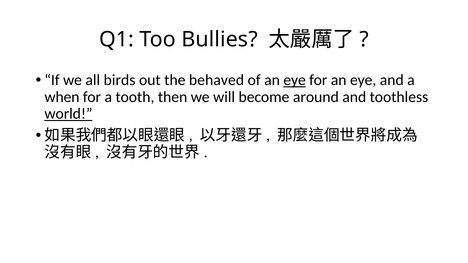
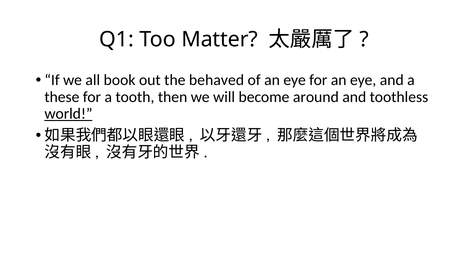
Bullies: Bullies -> Matter (220, 39)
birds: birds -> book (120, 80)
eye underline: present -> none (295, 80)
when: when -> these (62, 97)
